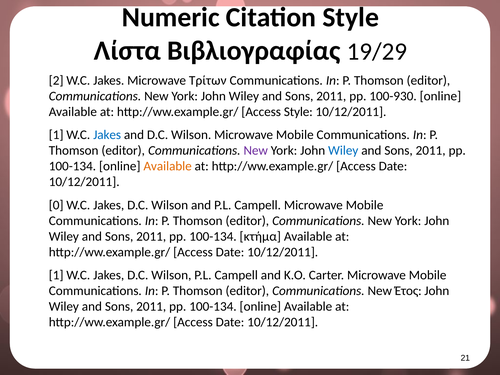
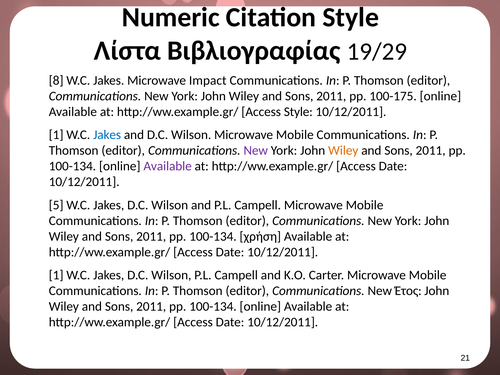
2: 2 -> 8 (56, 81)
Τρίτων: Τρίτων -> Impact (208, 81)
100-930: 100-930 -> 100-175 (393, 96)
Wiley colour: blue -> orange (343, 151)
Available colour: orange -> purple (168, 166)
0: 0 -> 5 (56, 205)
κτήμα: κτήμα -> χρήση (260, 236)
